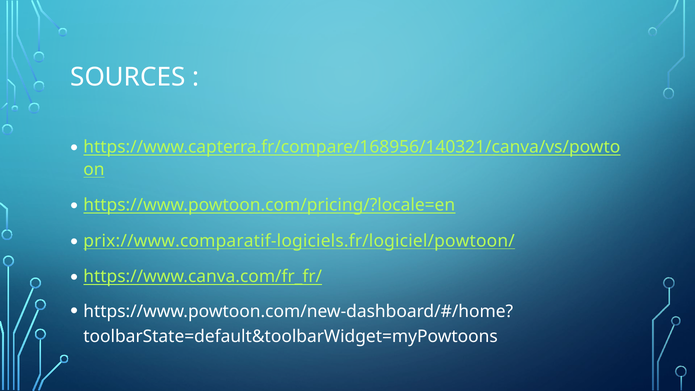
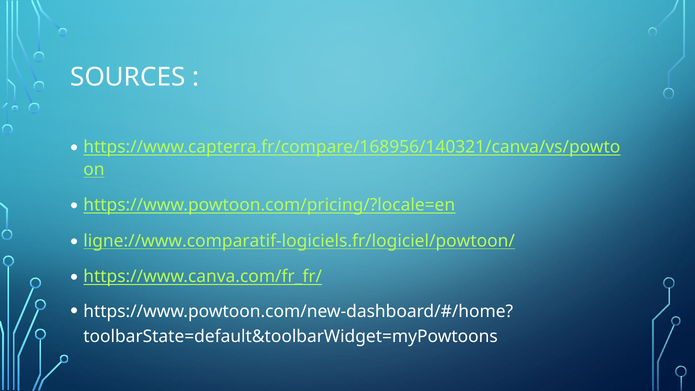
prix://www.comparatif-logiciels.fr/logiciel/powtoon/: prix://www.comparatif-logiciels.fr/logiciel/powtoon/ -> ligne://www.comparatif-logiciels.fr/logiciel/powtoon/ (299, 241)
